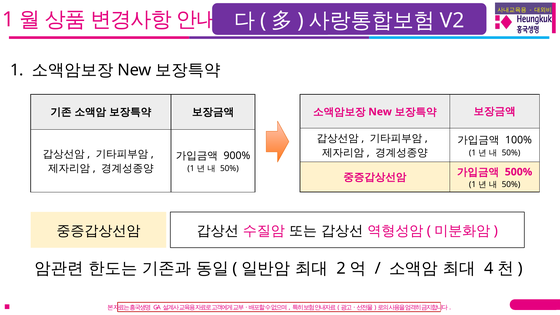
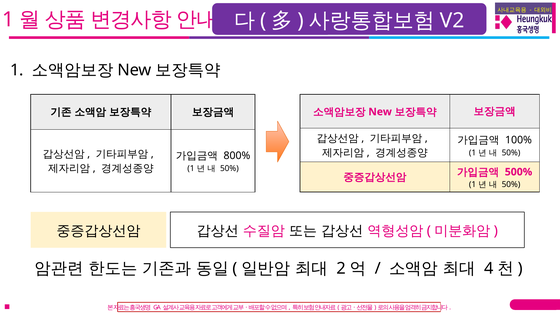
900%: 900% -> 800% (237, 156)
